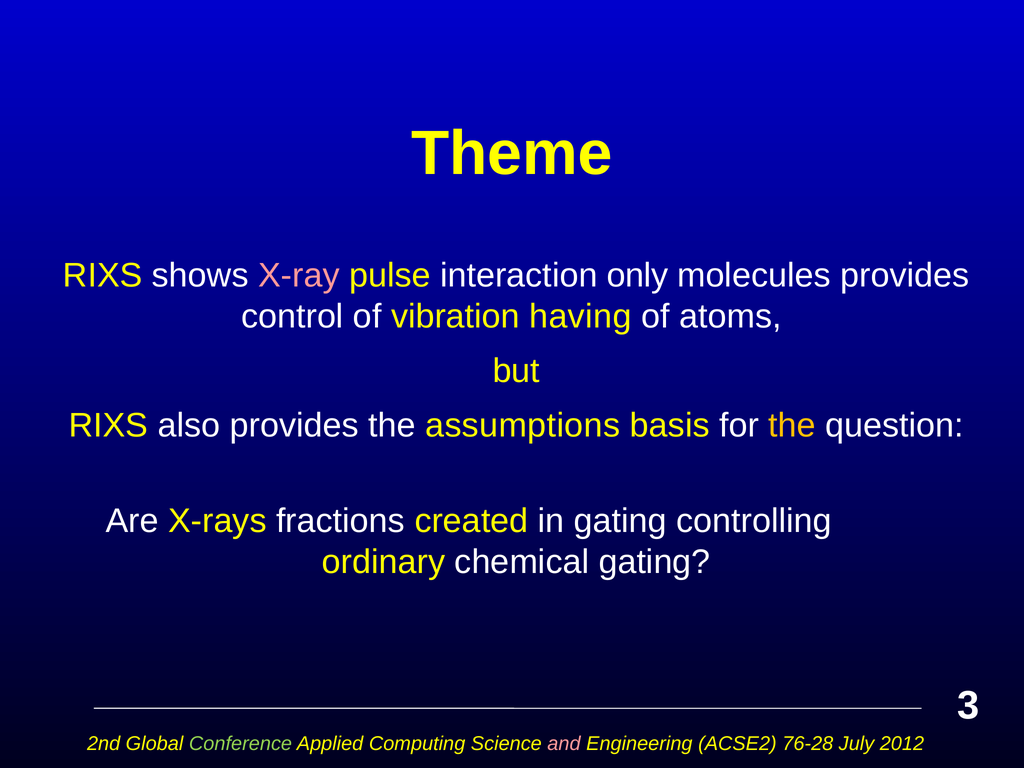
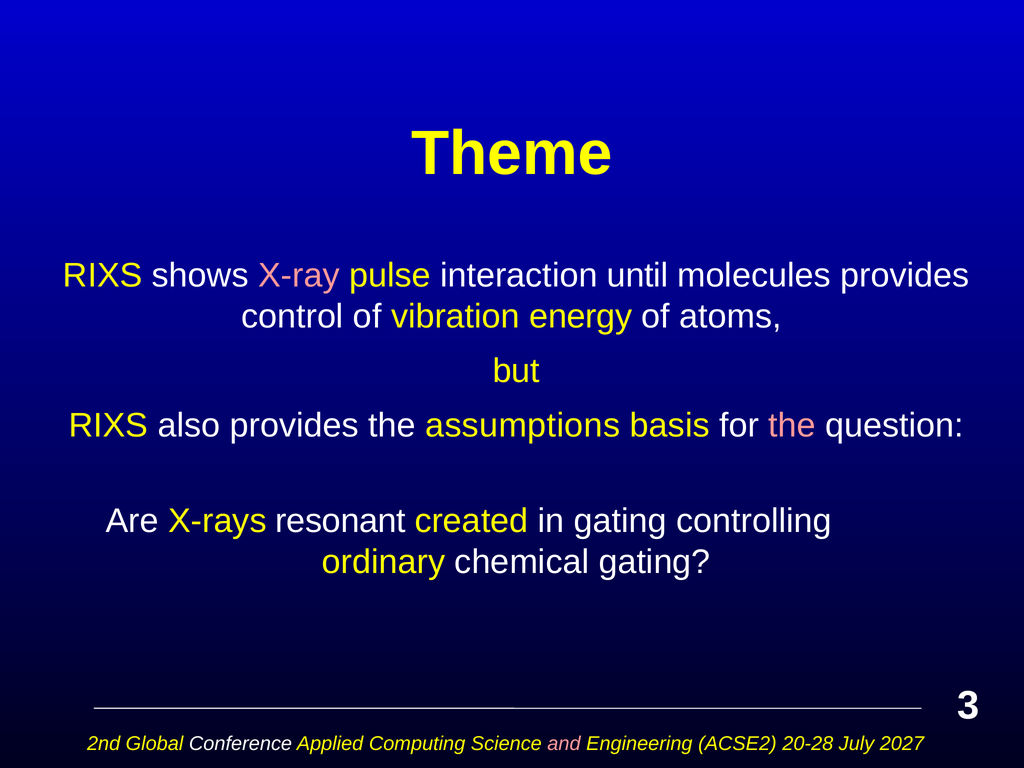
only: only -> until (637, 275)
having: having -> energy (581, 316)
the colour: yellow -> pink (792, 425)
fractions: fractions -> resonant (341, 521)
Conference colour: light green -> white (241, 744)
76-28: 76-28 -> 20-28 (808, 744)
2012: 2012 -> 2027 (902, 744)
